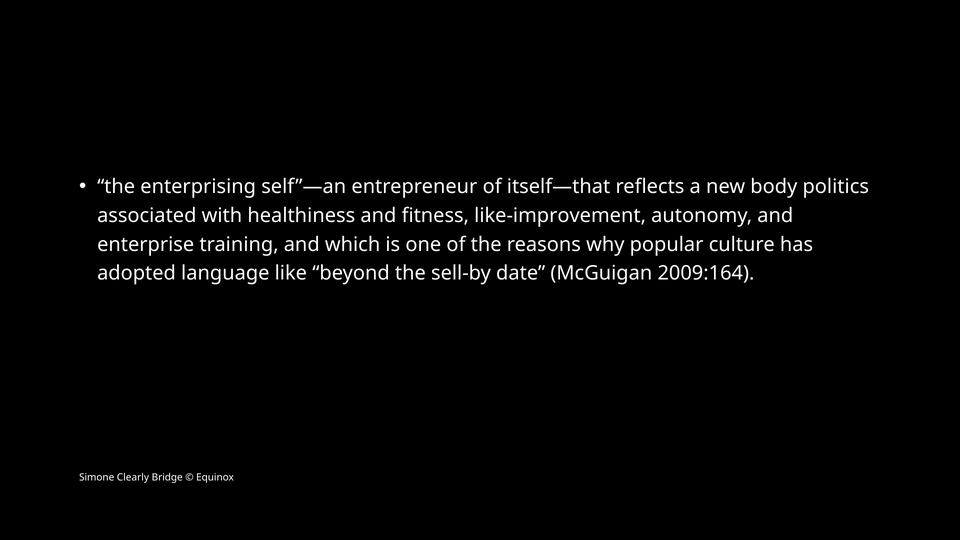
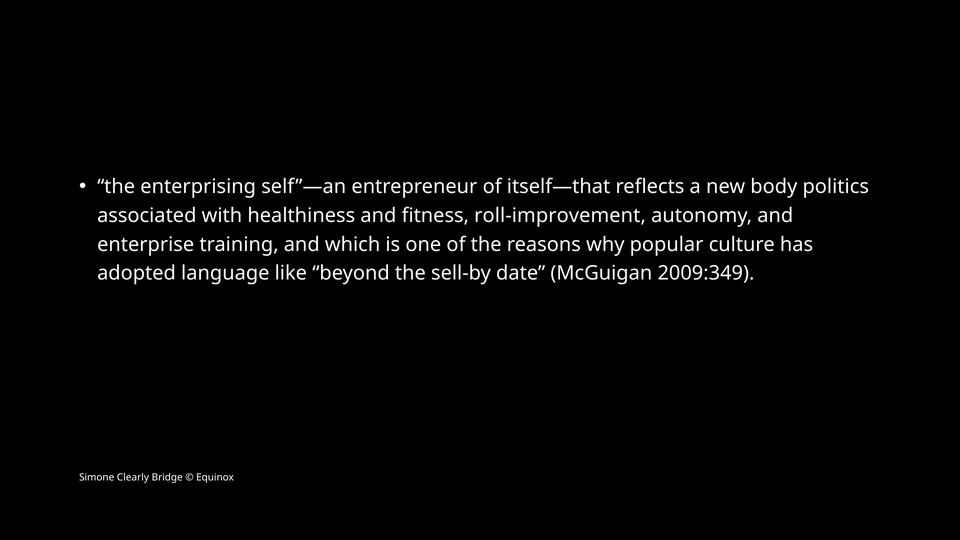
like-improvement: like-improvement -> roll-improvement (560, 216)
2009:164: 2009:164 -> 2009:349 (706, 273)
